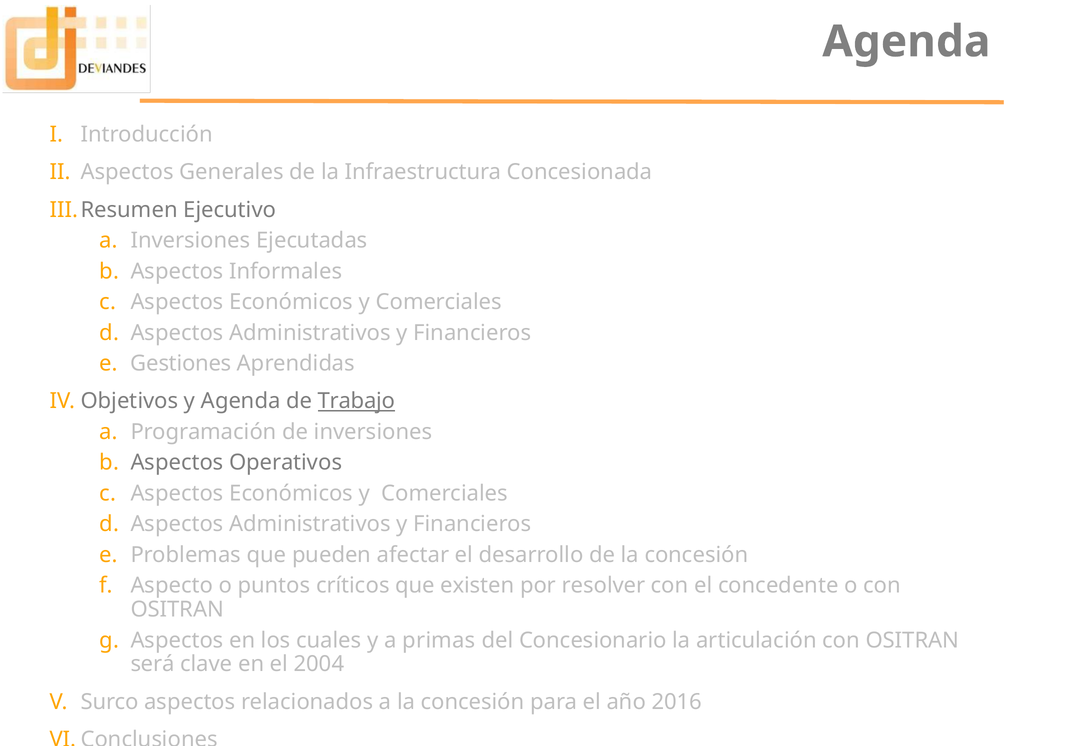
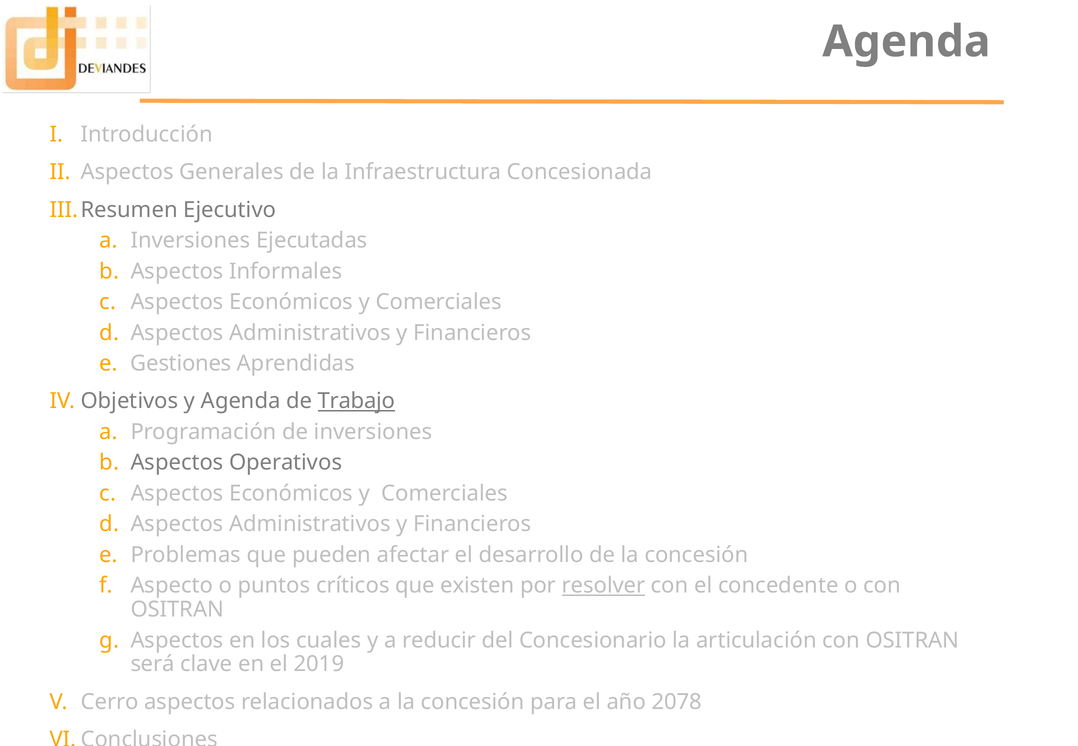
resolver underline: none -> present (604, 586)
primas: primas -> reducir (439, 640)
2004: 2004 -> 2019 (319, 664)
Surco: Surco -> Cerro (110, 702)
2016: 2016 -> 2078 (677, 702)
